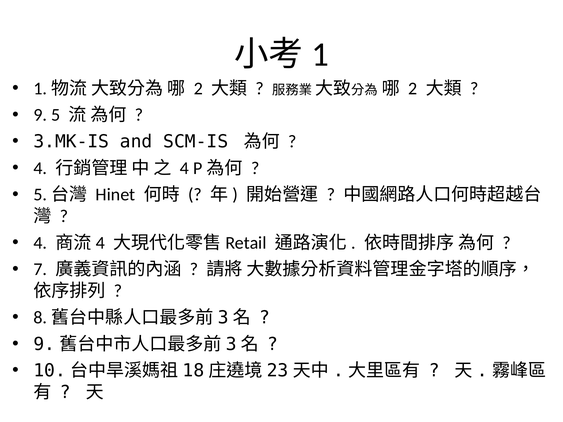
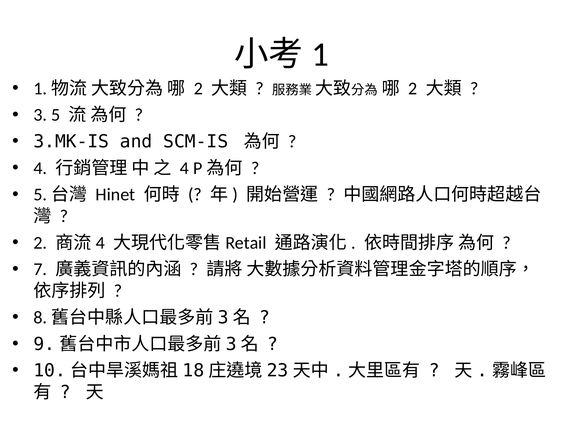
9: 9 -> 3 (40, 115)
4: 4 -> 2 (40, 243)
